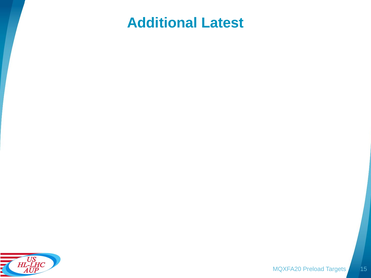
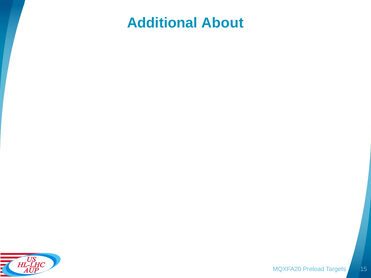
Latest: Latest -> About (222, 23)
